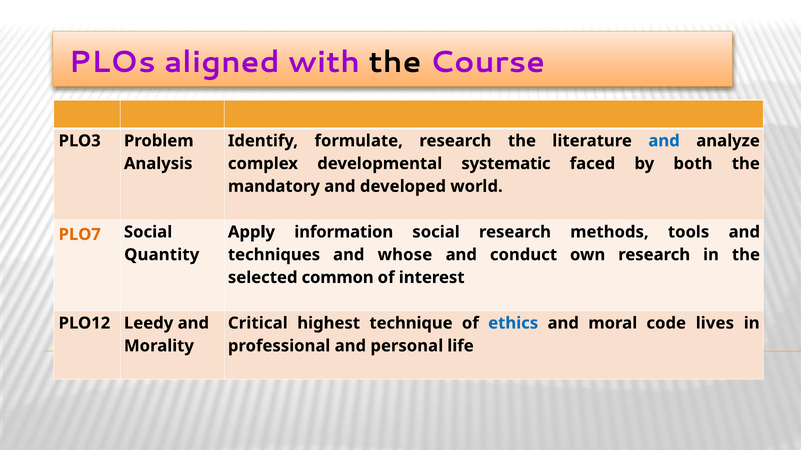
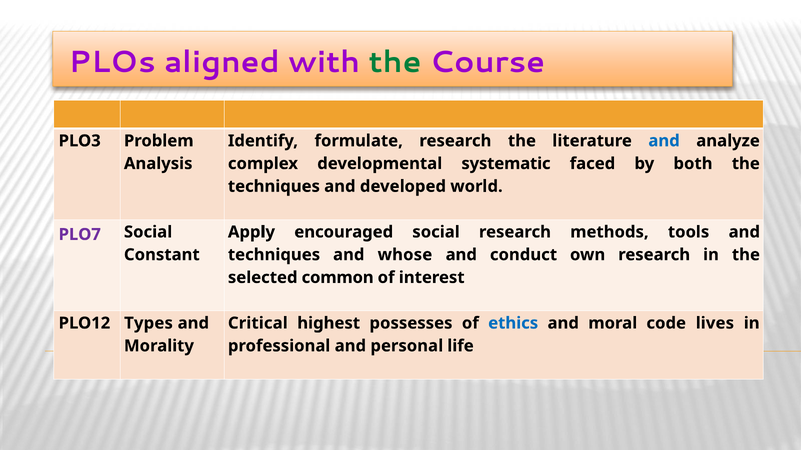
the colour: black -> green (395, 62)
mandatory: mandatory -> techniques (274, 187)
information: information -> encouraged (344, 232)
PLO7 colour: orange -> purple (80, 235)
Quantity: Quantity -> Constant (162, 255)
Leedy: Leedy -> Types (149, 324)
technique: technique -> possesses (411, 324)
